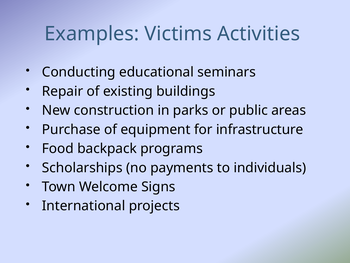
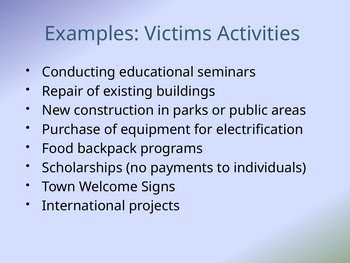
infrastructure: infrastructure -> electrification (260, 129)
